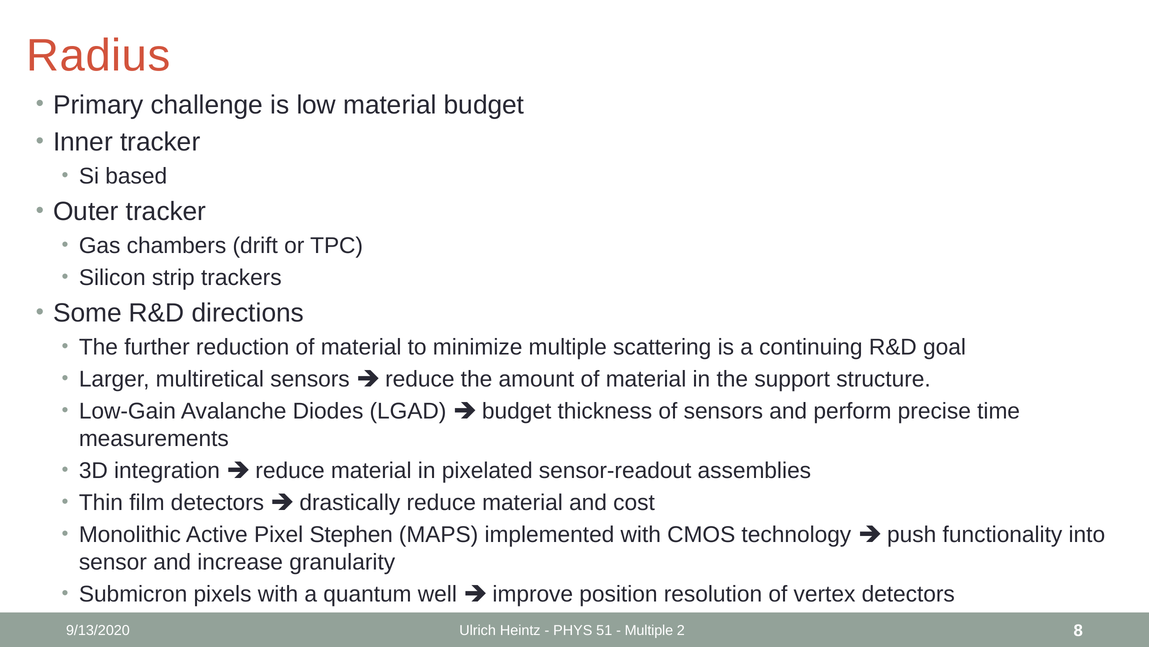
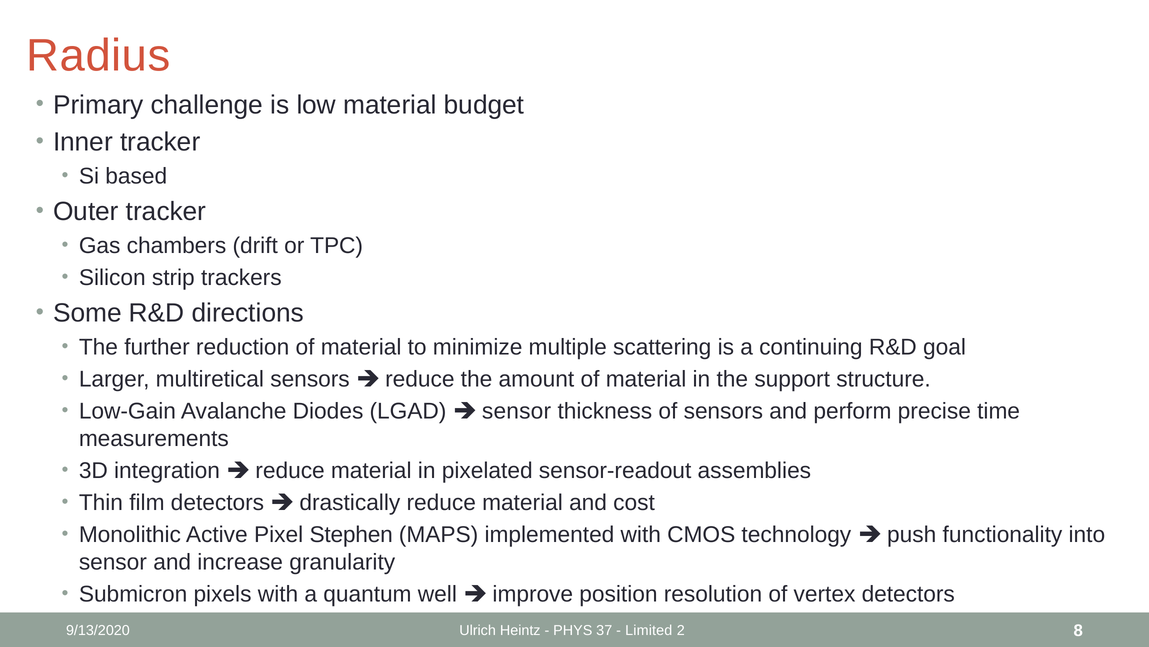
budget: budget -> sensor (517, 411)
51: 51 -> 37 (604, 630)
Multiple: Multiple -> Limited (649, 630)
